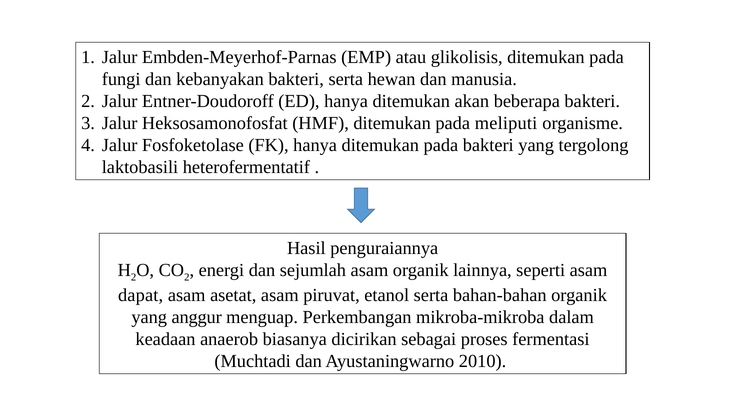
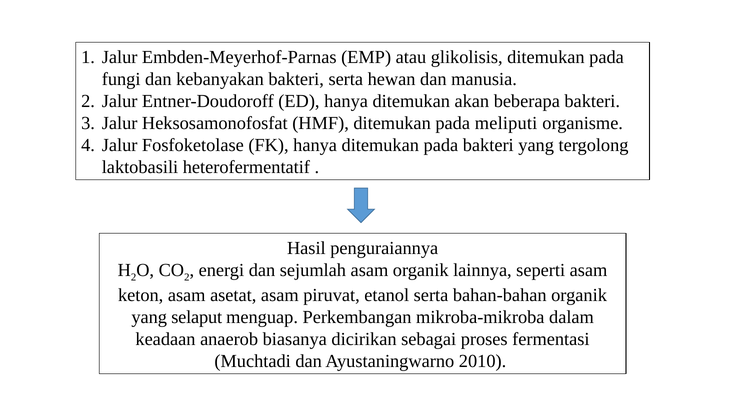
dapat: dapat -> keton (141, 295)
anggur: anggur -> selaput (197, 317)
